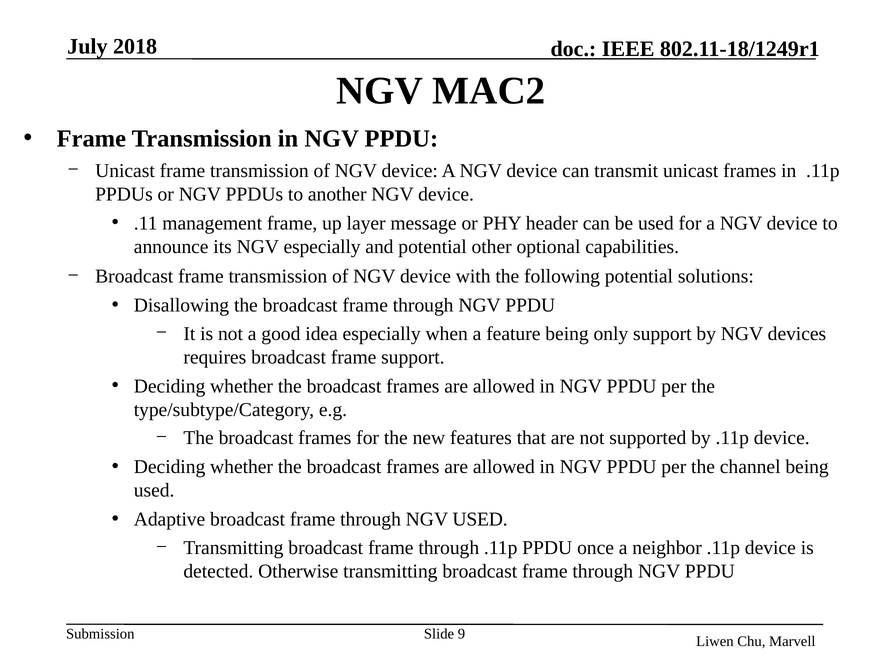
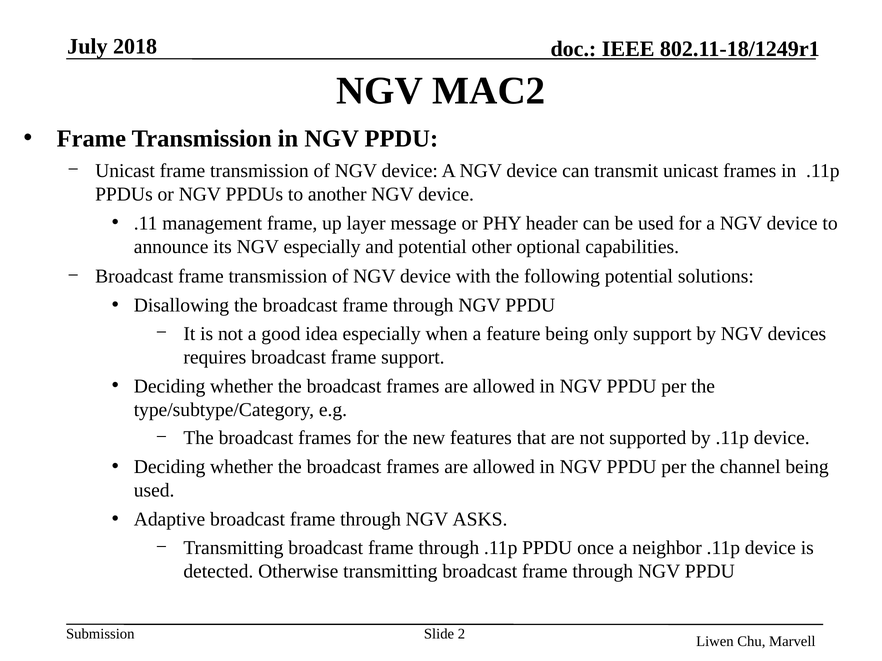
NGV USED: USED -> ASKS (480, 520)
9: 9 -> 2 (461, 634)
